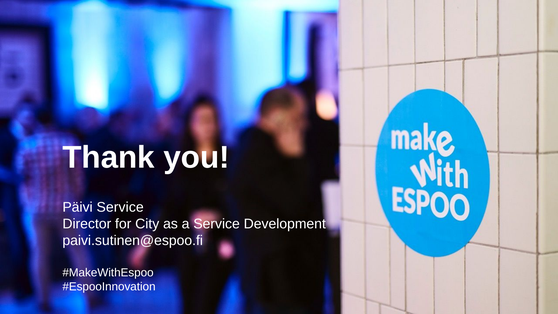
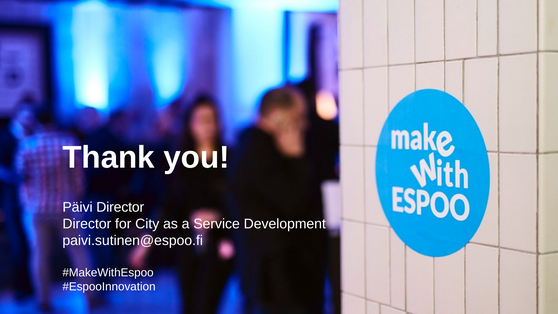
Päivi Service: Service -> Director (120, 207)
